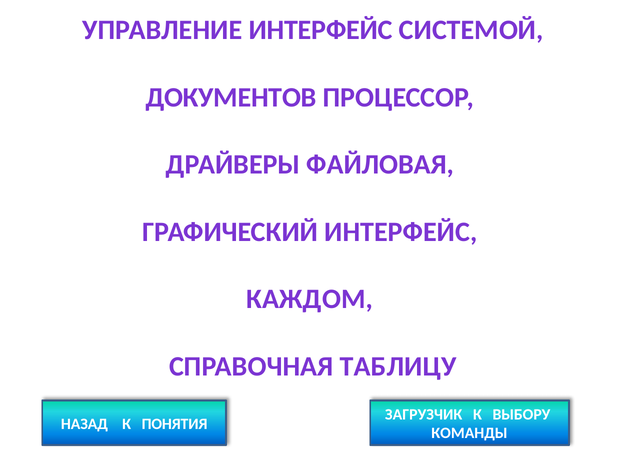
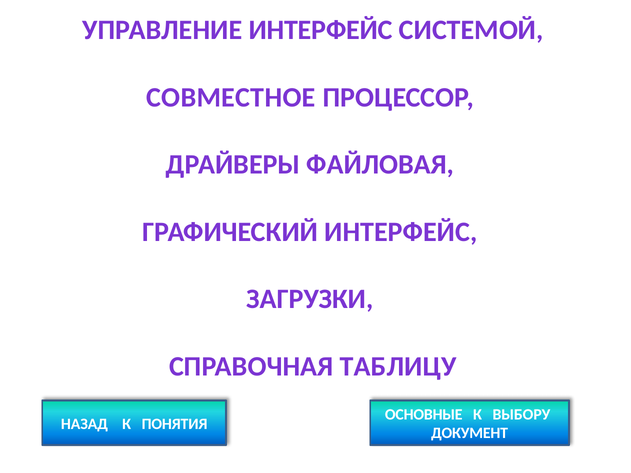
ДОКУМЕНТОВ: ДОКУМЕНТОВ -> СОВМЕСТНОЕ (231, 97)
КАЖДОМ: КАЖДОМ -> ЗАГРУЗКИ (310, 299)
ЗАГРУЗЧИК: ЗАГРУЗЧИК -> ОСНОВНЫЕ (424, 415)
КОМАНДЫ: КОМАНДЫ -> ДОКУМЕНТ (470, 434)
